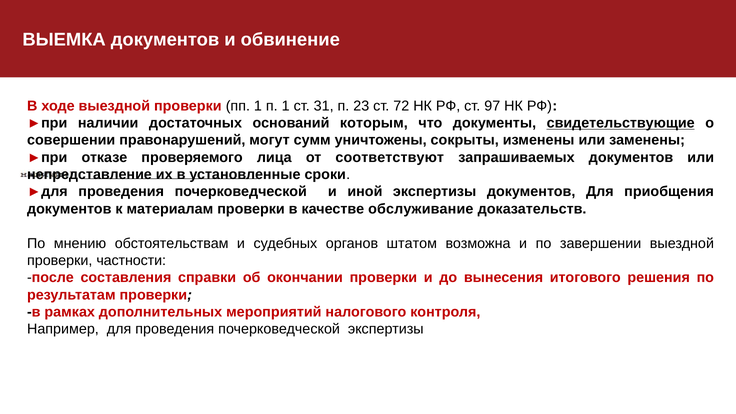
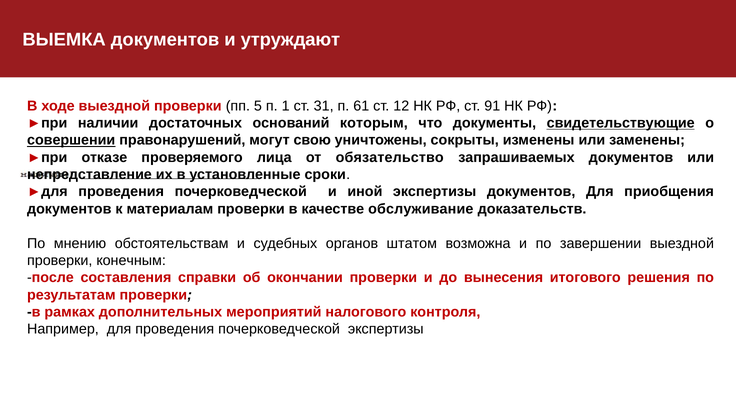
обвинение: обвинение -> утруждают (290, 40)
пп 1: 1 -> 5 (258, 106)
23: 23 -> 61 (361, 106)
72: 72 -> 12 (401, 106)
97: 97 -> 91 (492, 106)
совершении underline: none -> present (71, 140)
сумм: сумм -> свою (312, 140)
соответствуют: соответствуют -> обязательство (390, 157)
частности: частности -> конечным (131, 260)
